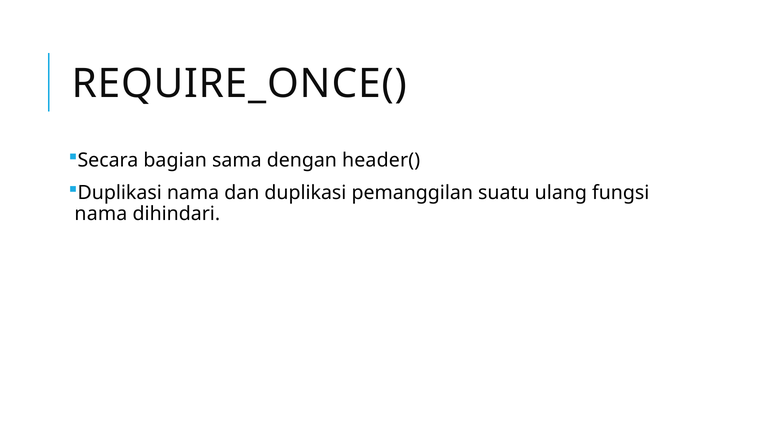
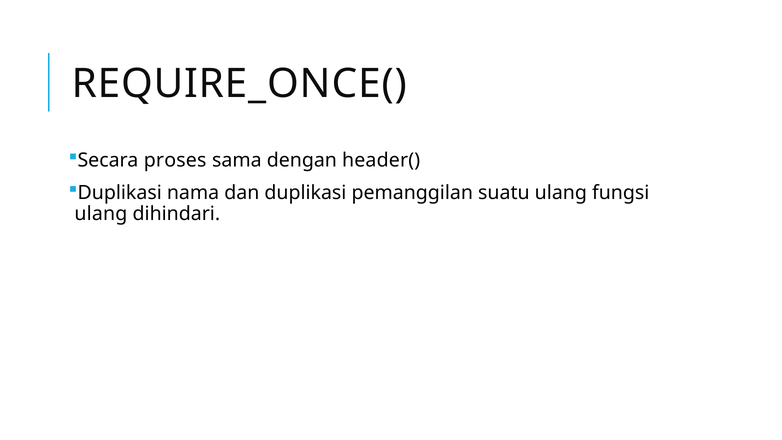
bagian: bagian -> proses (175, 160)
nama: nama -> ulang (101, 214)
